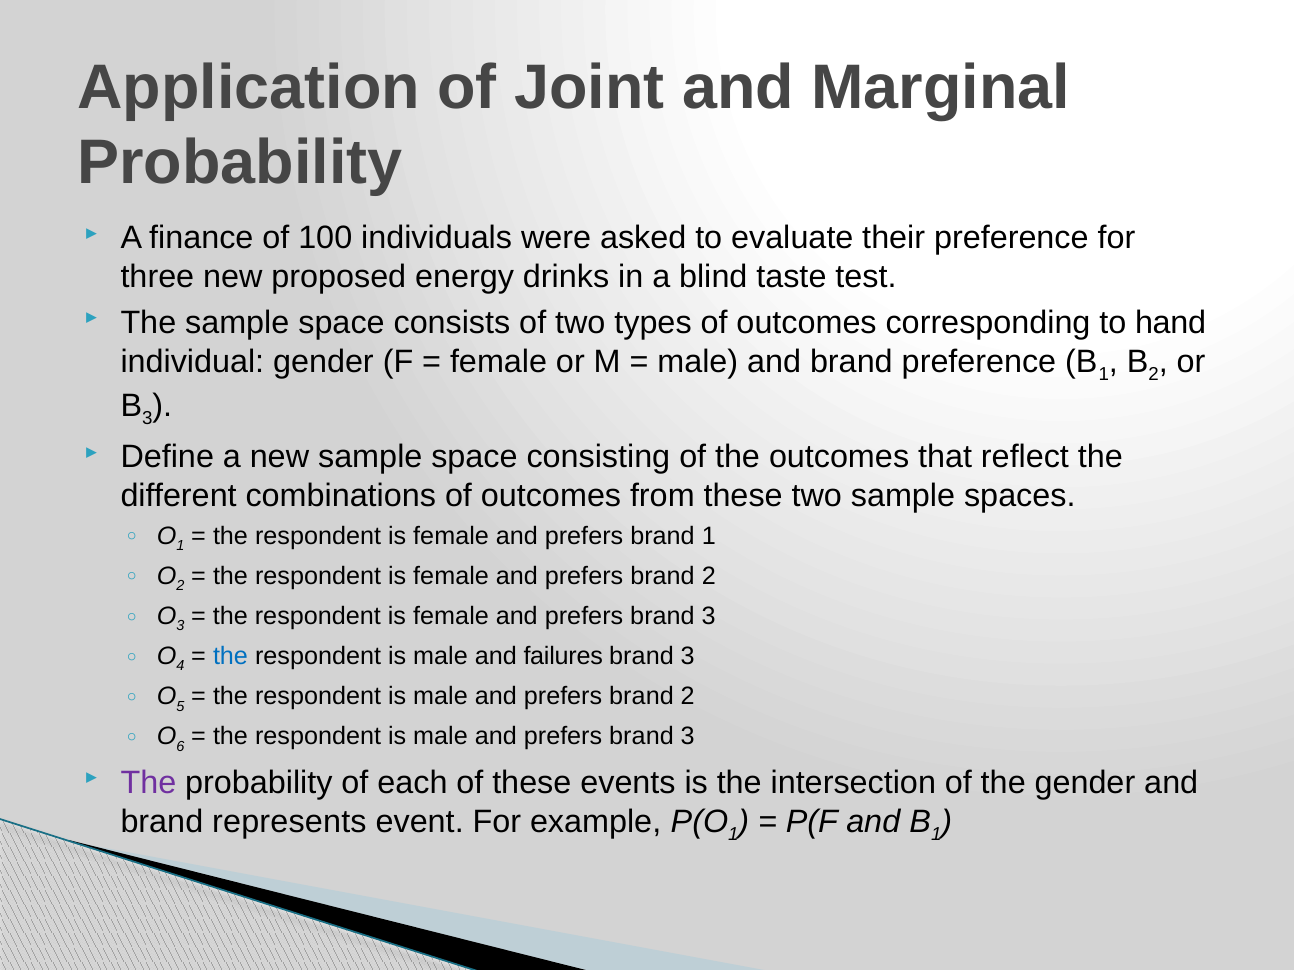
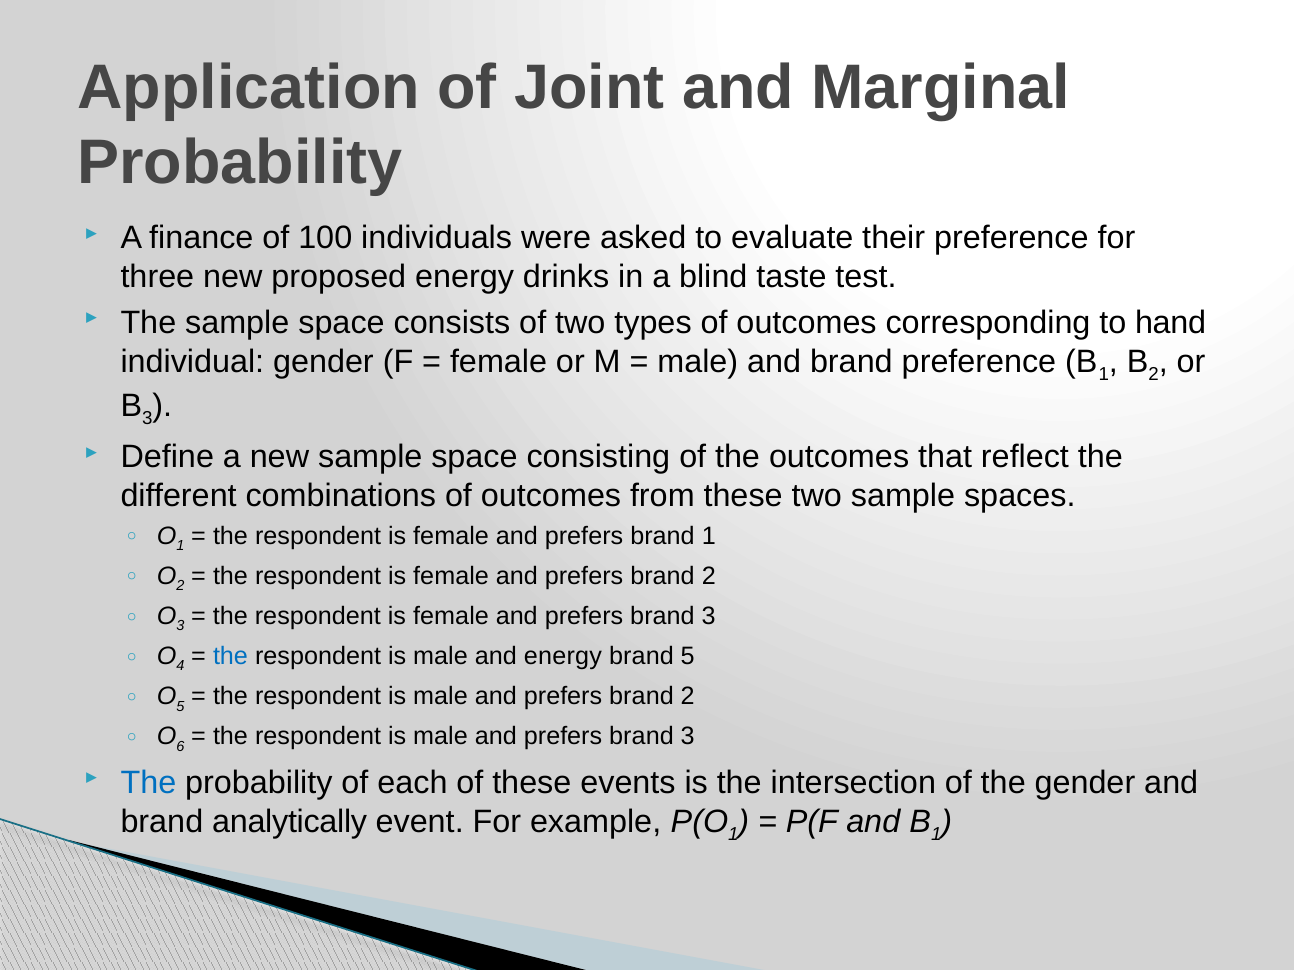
and failures: failures -> energy (563, 657)
3: 3 -> 5 (688, 657)
The colour: purple -> blue (148, 783)
represents: represents -> analytically (290, 822)
